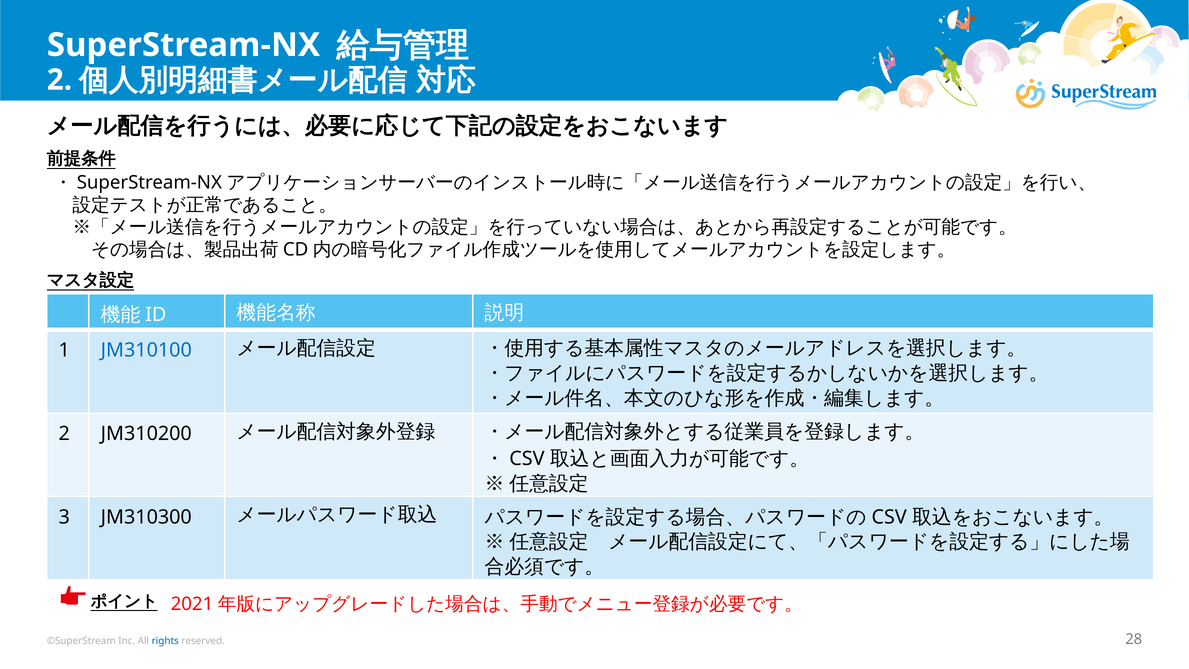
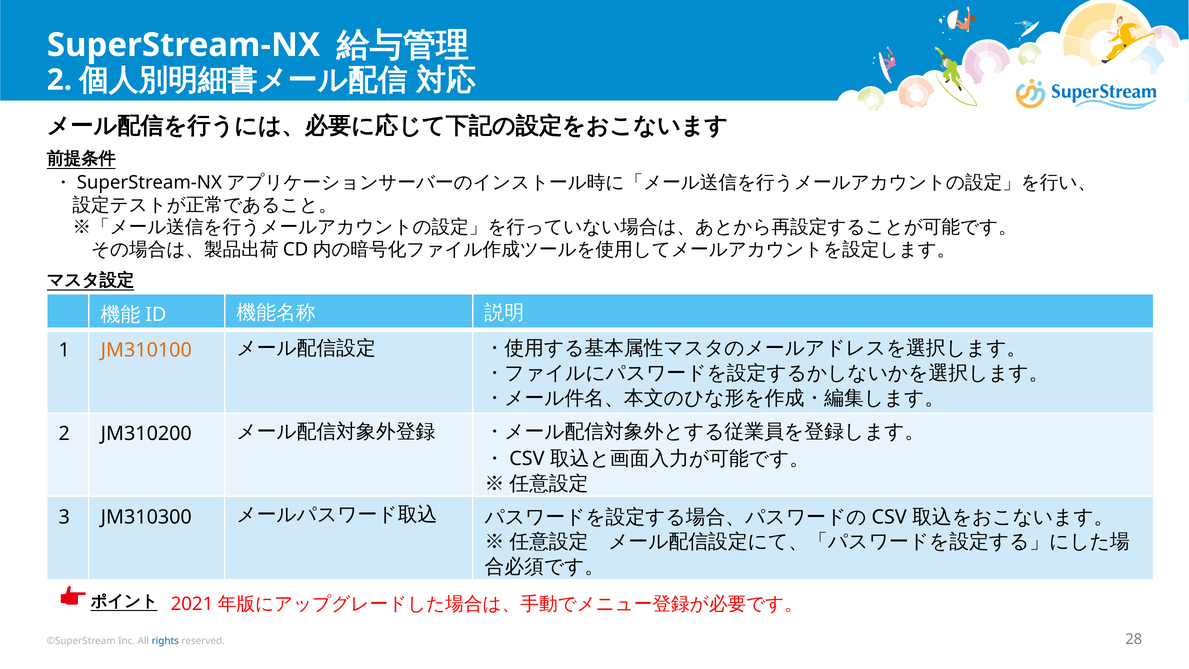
JM310100 colour: blue -> orange (146, 350)
